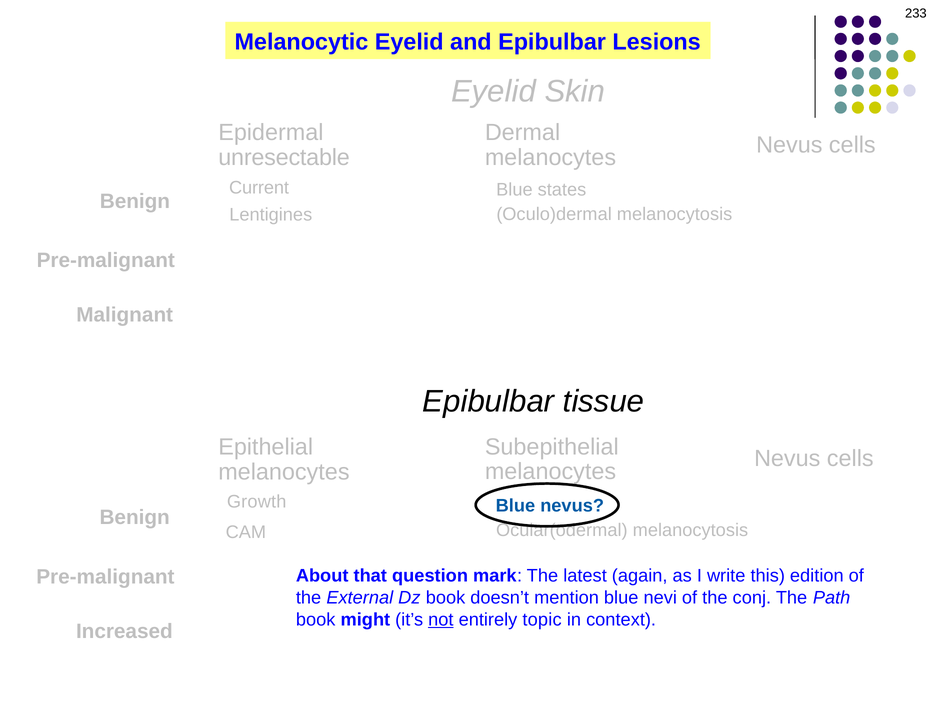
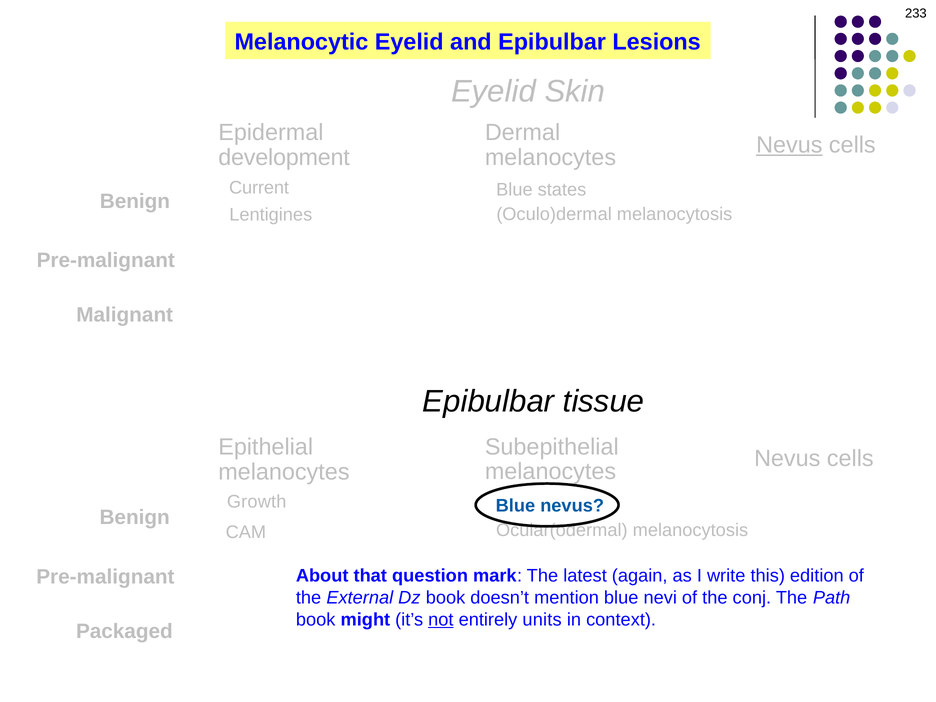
Nevus underline: none -> present (789, 145)
unresectable: unresectable -> development (284, 157)
topic: topic -> units (542, 620)
Increased: Increased -> Packaged (124, 631)
